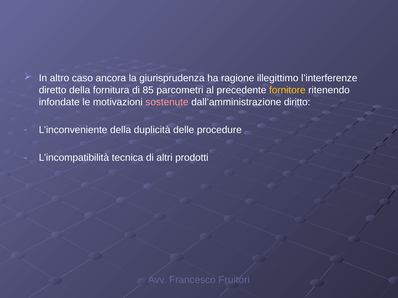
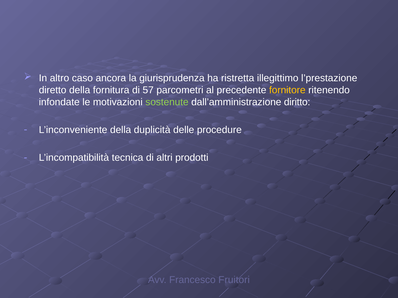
ragione: ragione -> ristretta (238, 78)
l’interferenze: l’interferenze -> l’prestazione (329, 78)
85: 85 -> 57 (148, 90)
sostenute colour: pink -> light green (167, 102)
